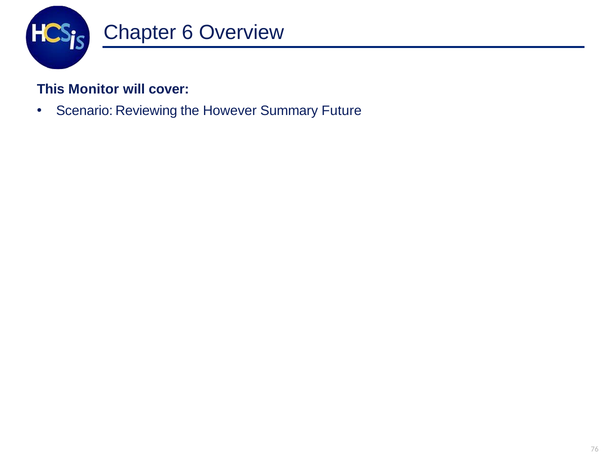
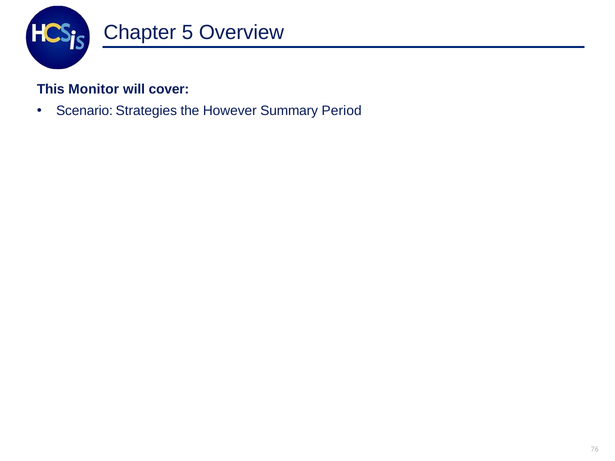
6: 6 -> 5 (188, 33)
Reviewing: Reviewing -> Strategies (146, 111)
Future: Future -> Period (342, 111)
